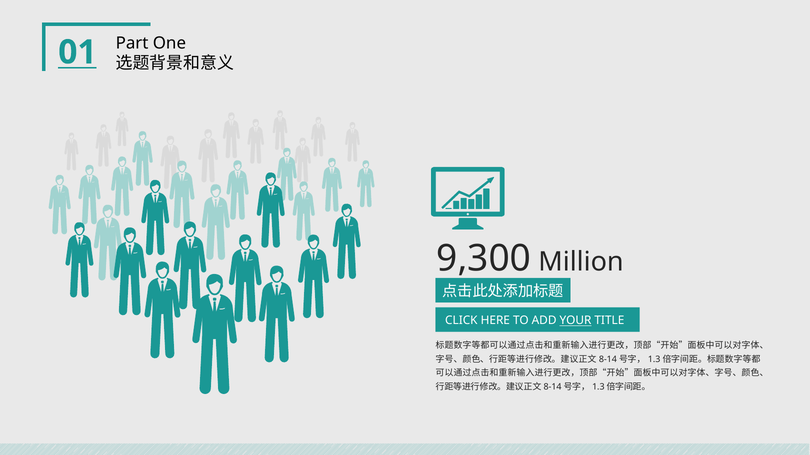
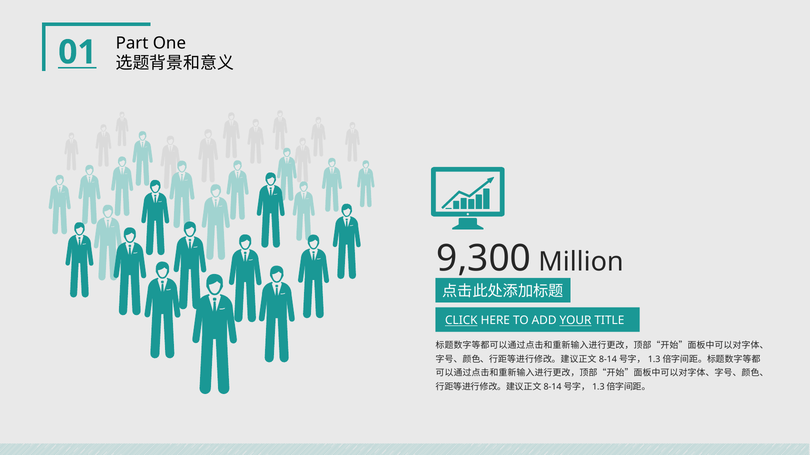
CLICK underline: none -> present (461, 321)
